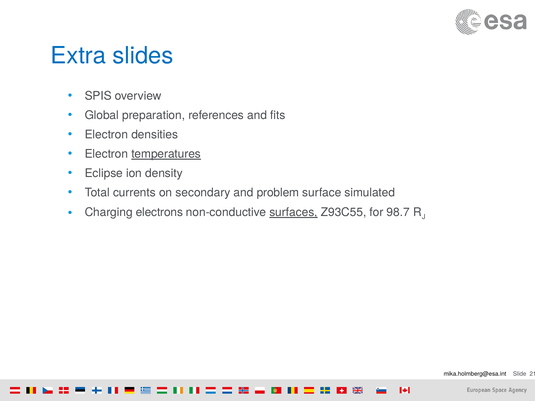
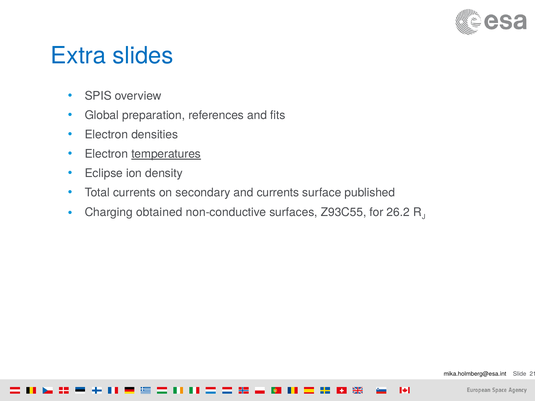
and problem: problem -> currents (278, 193)
simulated: simulated -> published (370, 193)
electrons: electrons -> obtained (159, 213)
surfaces underline: present -> none (293, 213)
98.7: 98.7 -> 26.2 (398, 213)
